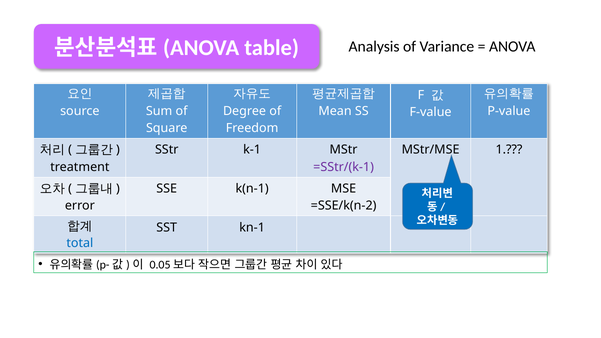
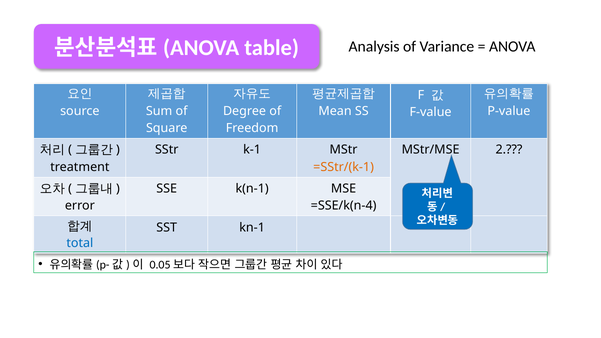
1: 1 -> 2 (509, 150)
=SStr/(k-1 colour: purple -> orange (344, 167)
=SSE/k(n-2: =SSE/k(n-2 -> =SSE/k(n-4 (344, 206)
